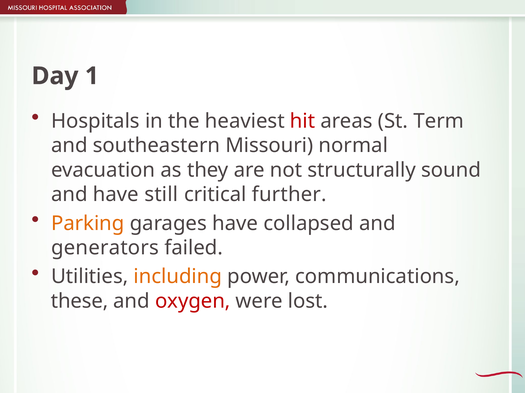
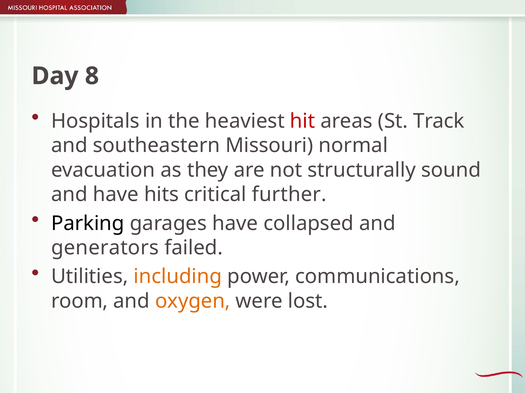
1: 1 -> 8 (92, 76)
Term: Term -> Track (439, 121)
still: still -> hits (161, 195)
Parking colour: orange -> black (88, 224)
these: these -> room (80, 302)
oxygen colour: red -> orange (193, 302)
